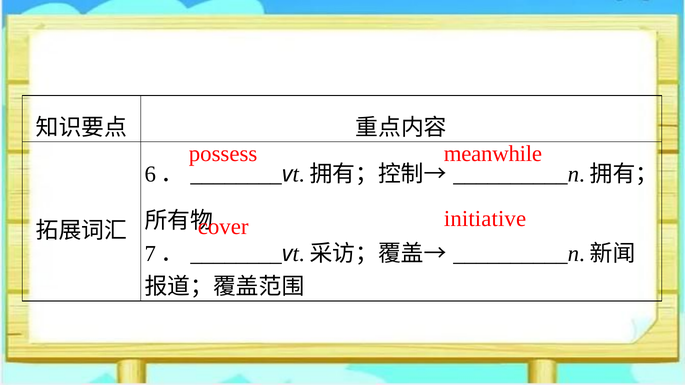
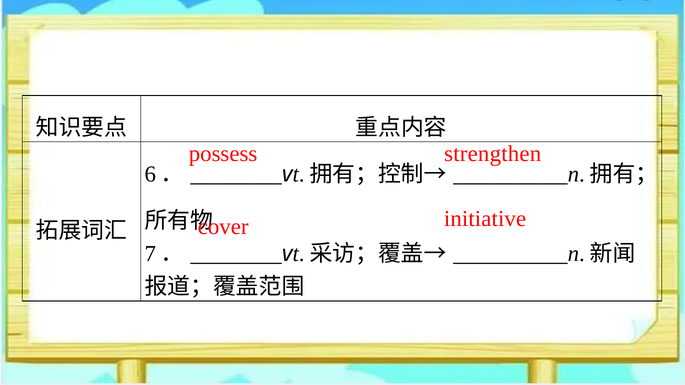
meanwhile: meanwhile -> strengthen (493, 154)
